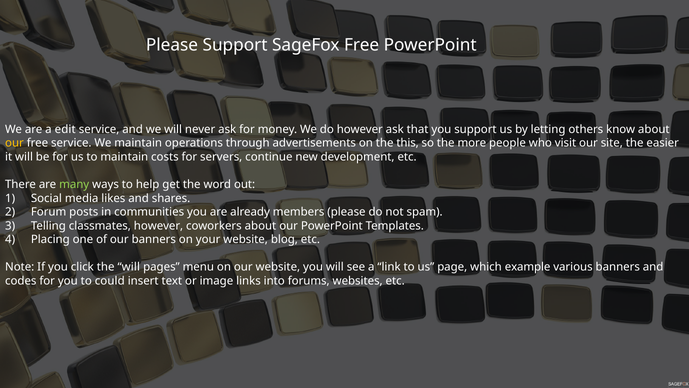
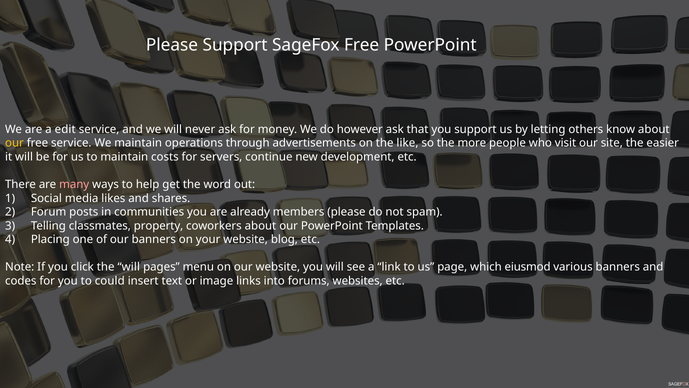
this: this -> like (407, 143)
many colour: light green -> pink (74, 184)
classmates however: however -> property (159, 226)
example: example -> eiusmod (528, 267)
